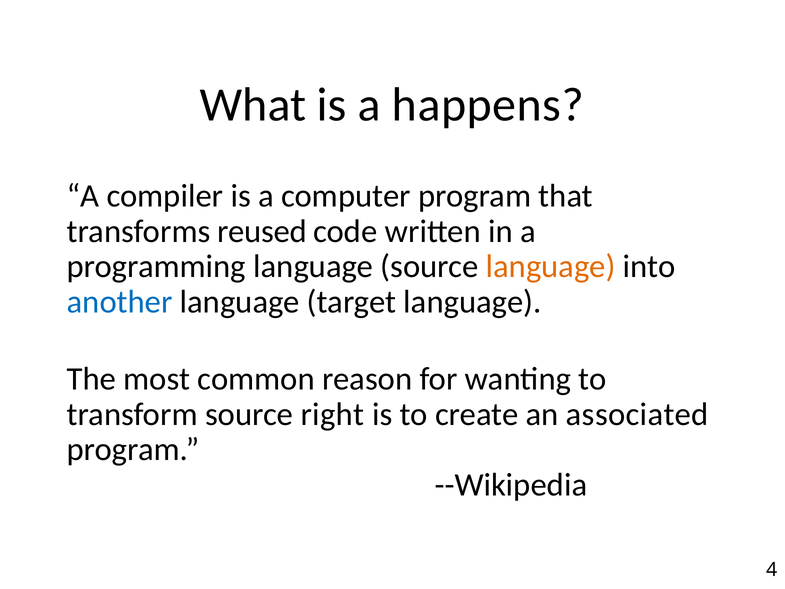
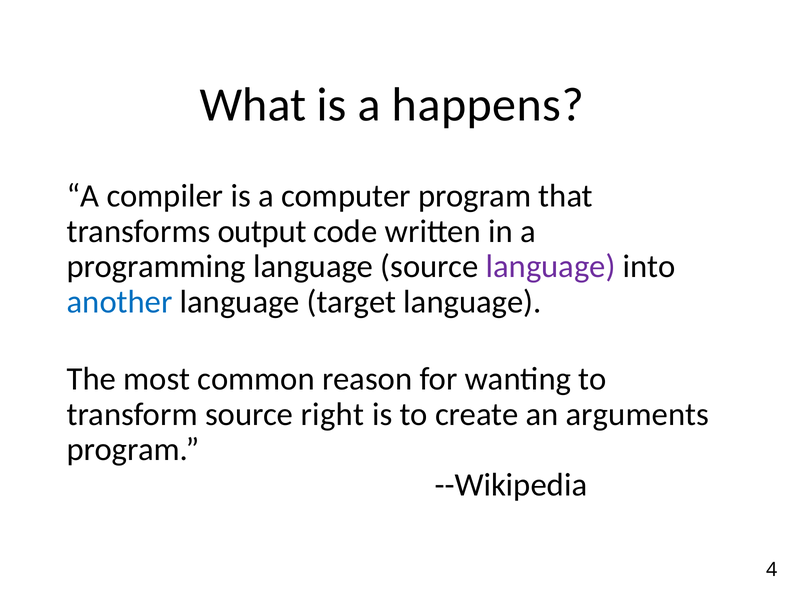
reused: reused -> output (262, 231)
language colour: orange -> purple (551, 267)
associated: associated -> arguments (637, 414)
